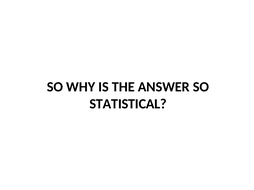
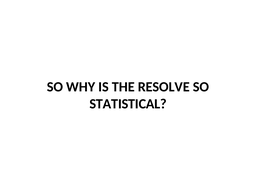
ANSWER: ANSWER -> RESOLVE (164, 87)
